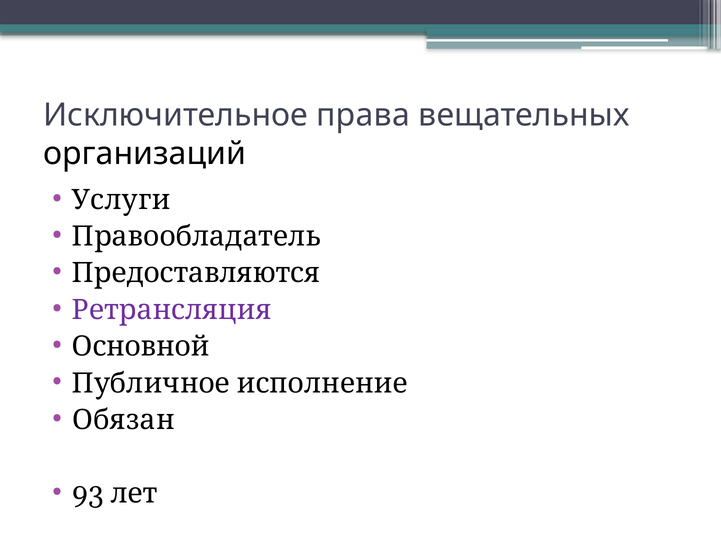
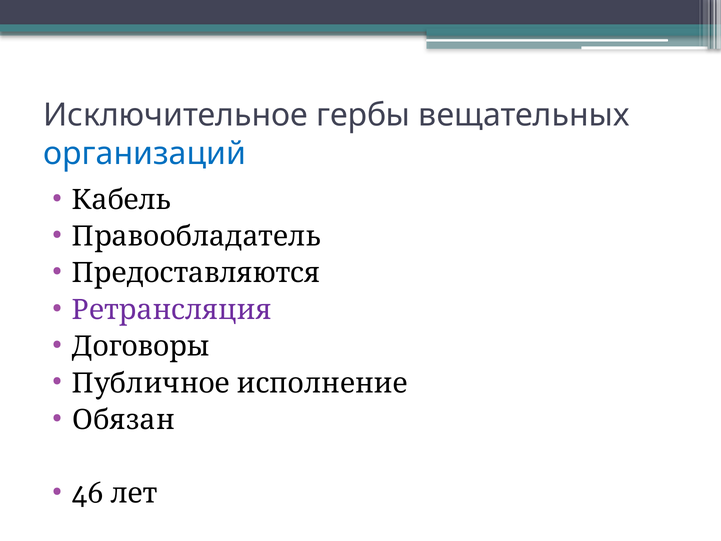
права: права -> гербы (363, 115)
организаций colour: black -> blue (145, 154)
Услуги: Услуги -> Кабель (121, 200)
Основной: Основной -> Договоры (141, 346)
93: 93 -> 46 (88, 493)
